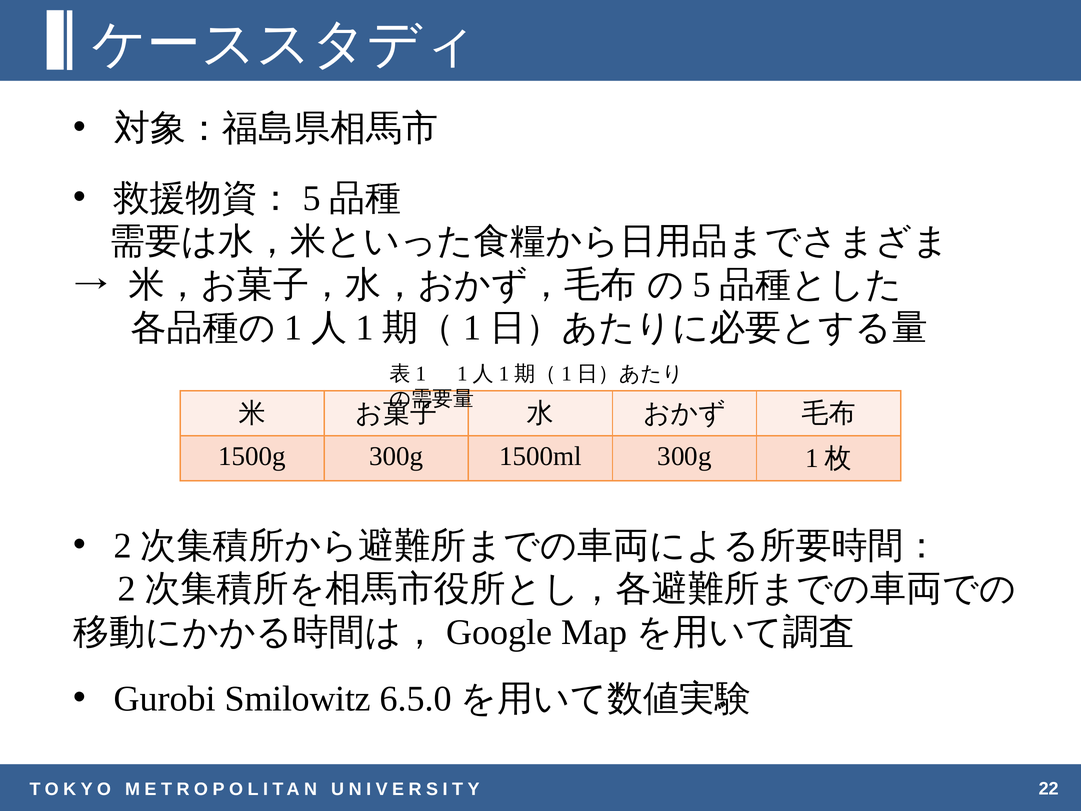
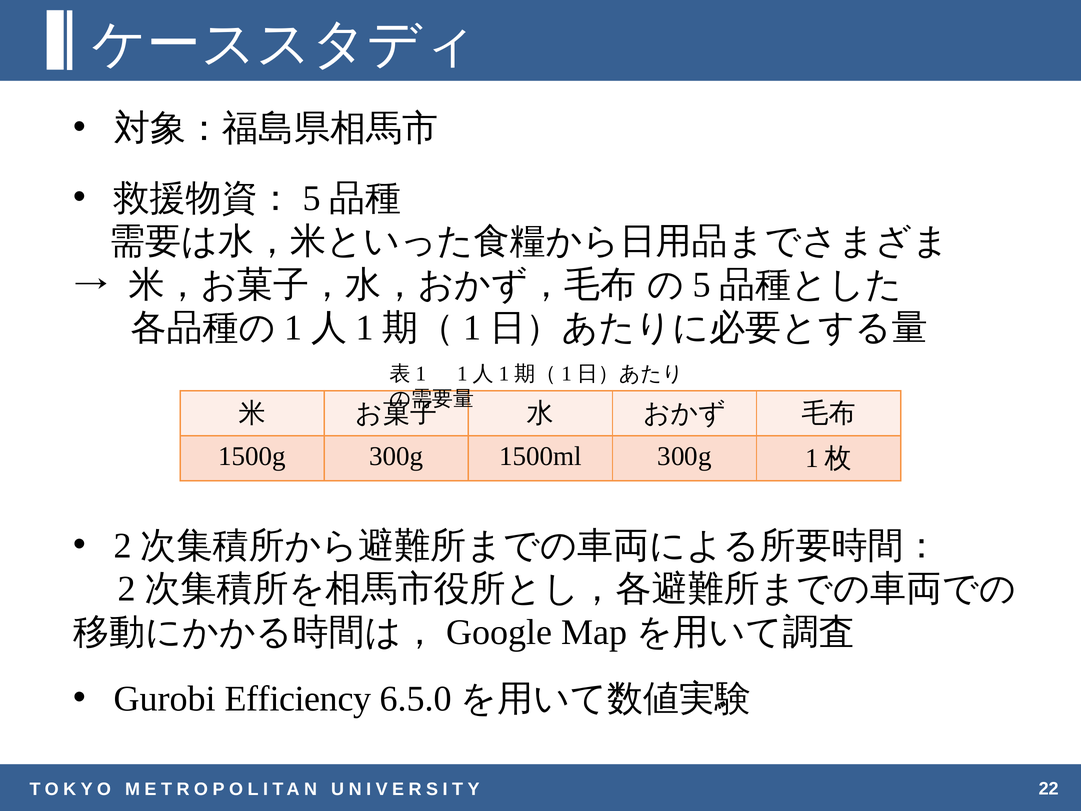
Smilowitz: Smilowitz -> Efficiency (298, 699)
